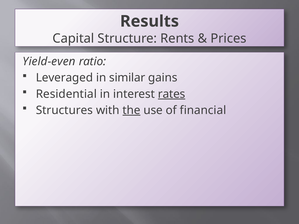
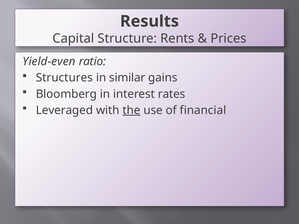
Leveraged: Leveraged -> Structures (64, 78)
Residential: Residential -> Bloomberg (66, 94)
rates underline: present -> none (172, 94)
Structures: Structures -> Leveraged (64, 110)
